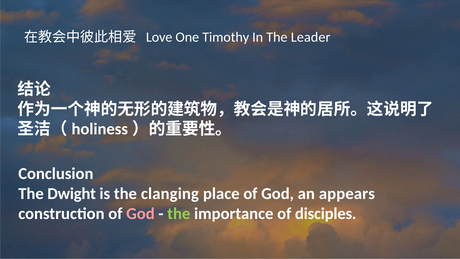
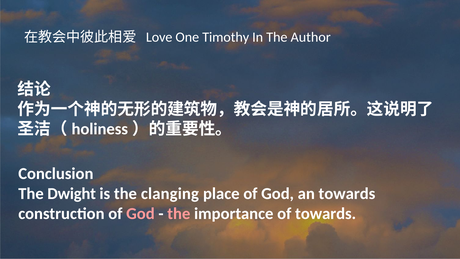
Leader: Leader -> Author (311, 37)
an appears: appears -> towards (347, 193)
the colour: light green -> pink (179, 213)
of disciples: disciples -> towards (326, 213)
